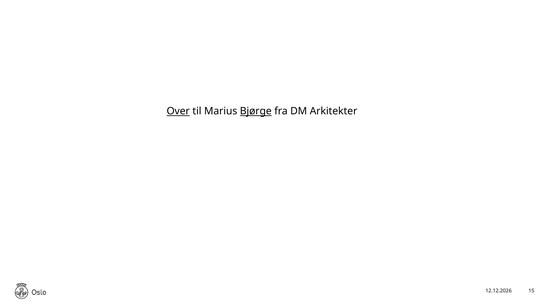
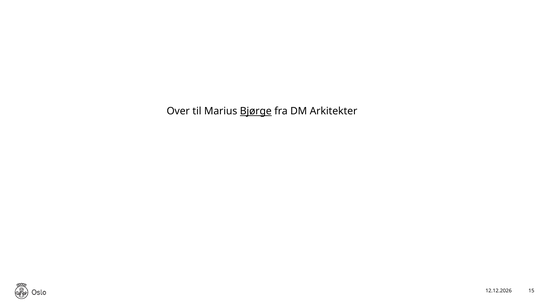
Over underline: present -> none (178, 111)
